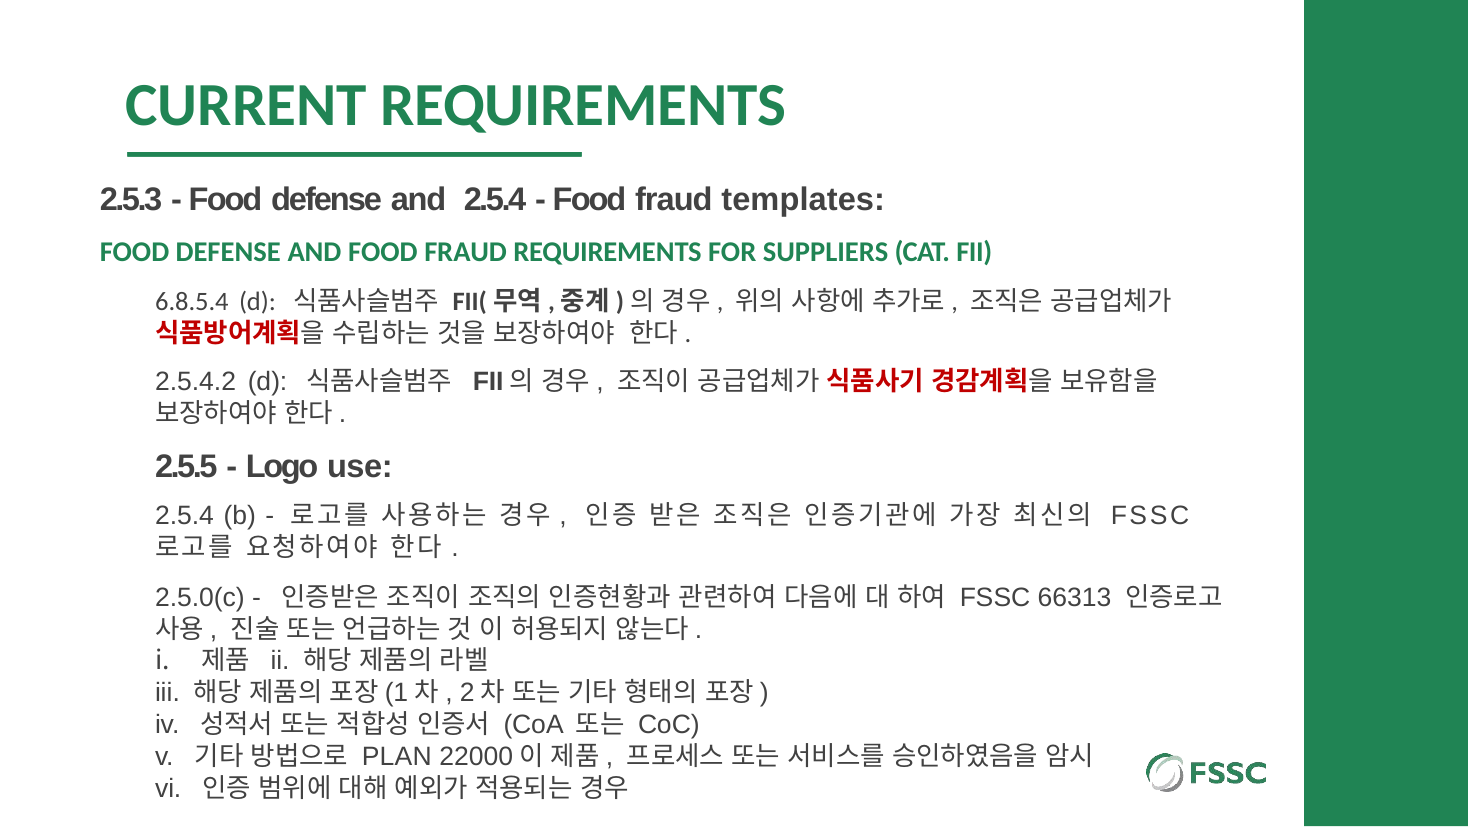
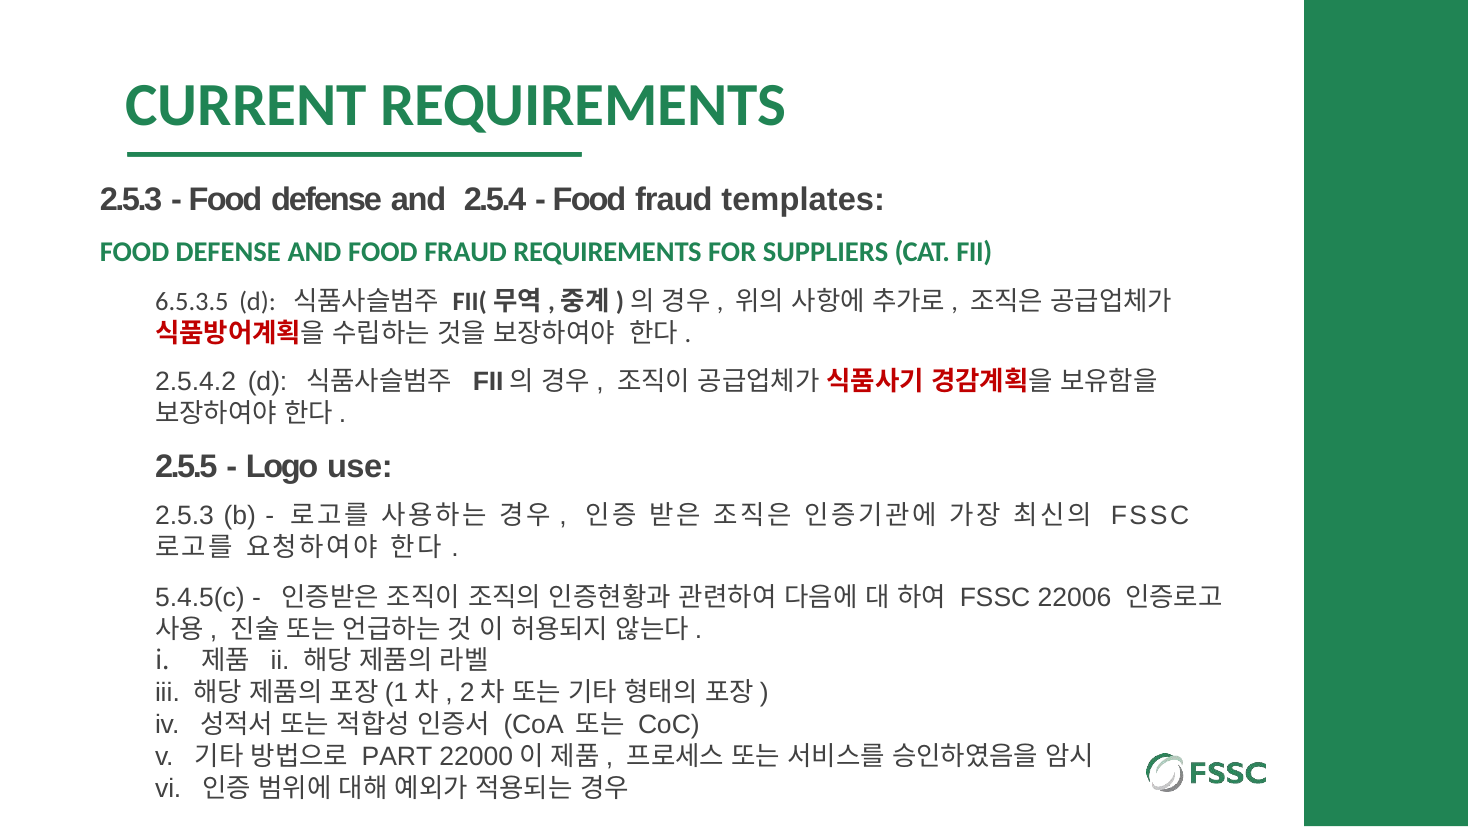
6.8.5.4: 6.8.5.4 -> 6.5.3.5 (192, 302)
2.5.4: 2.5.4 -> 2.5.3 (185, 515)
2.5.0(c: 2.5.0(c -> 5.4.5(c (200, 597)
66313: 66313 -> 22006 (1075, 597)
PLAN: PLAN -> PART (397, 756)
